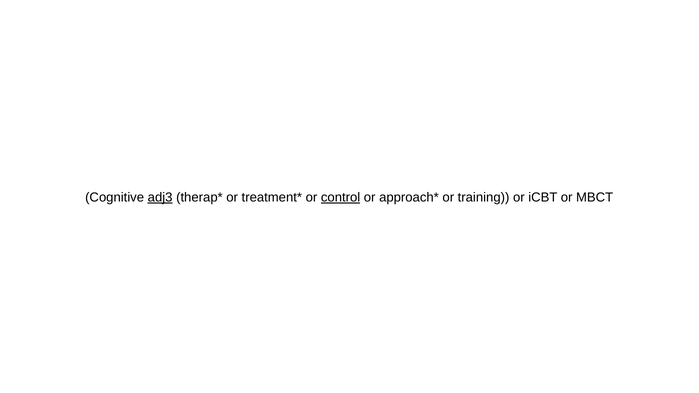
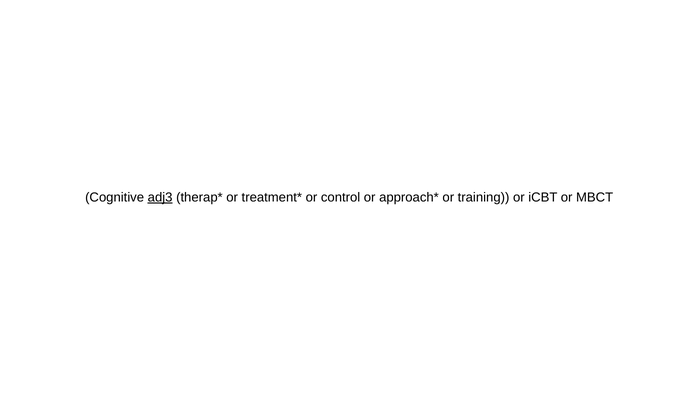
control underline: present -> none (341, 197)
